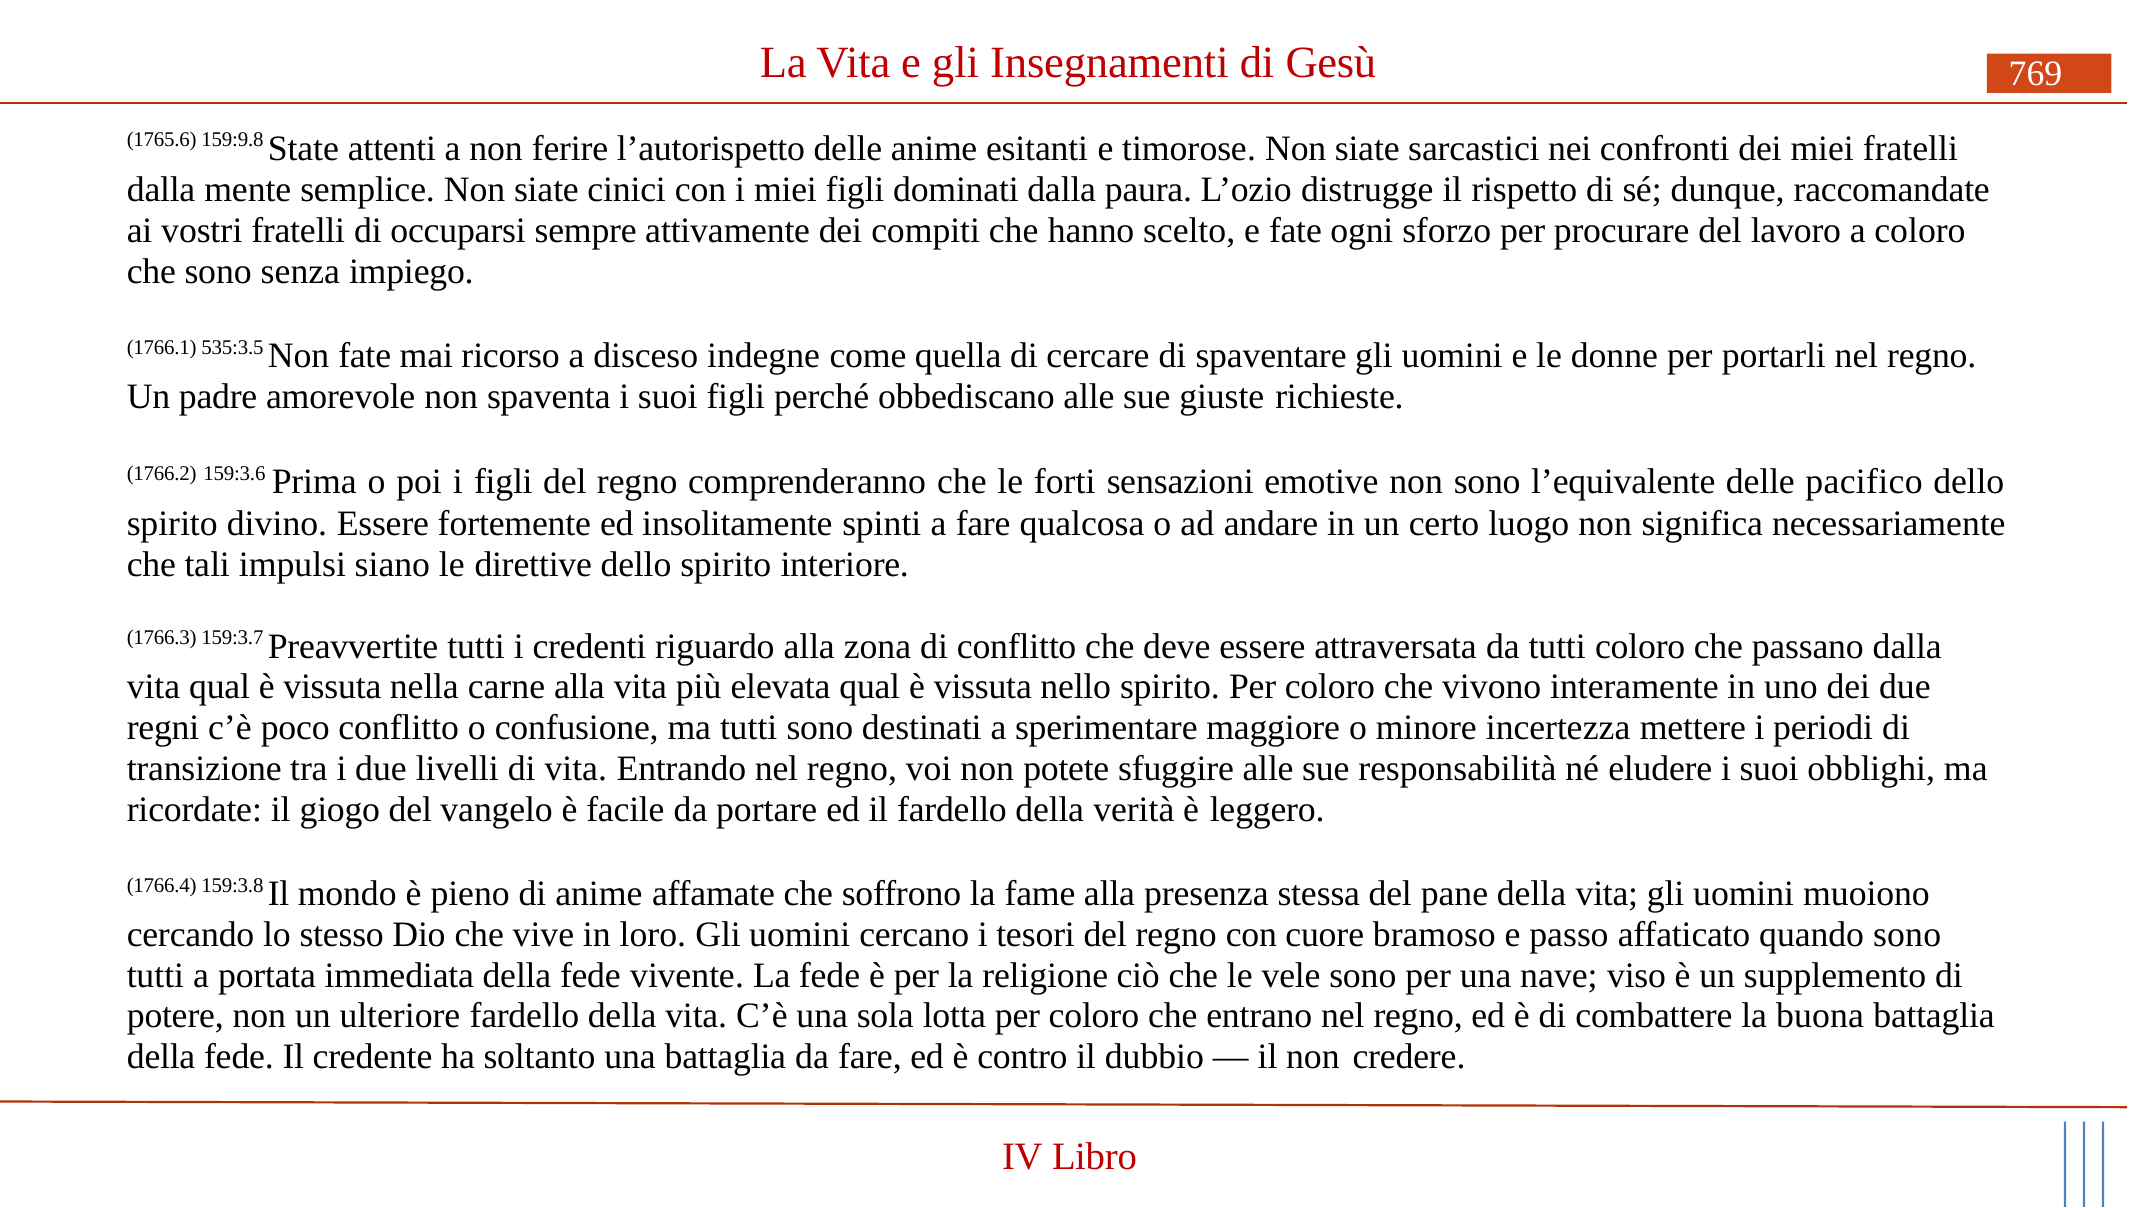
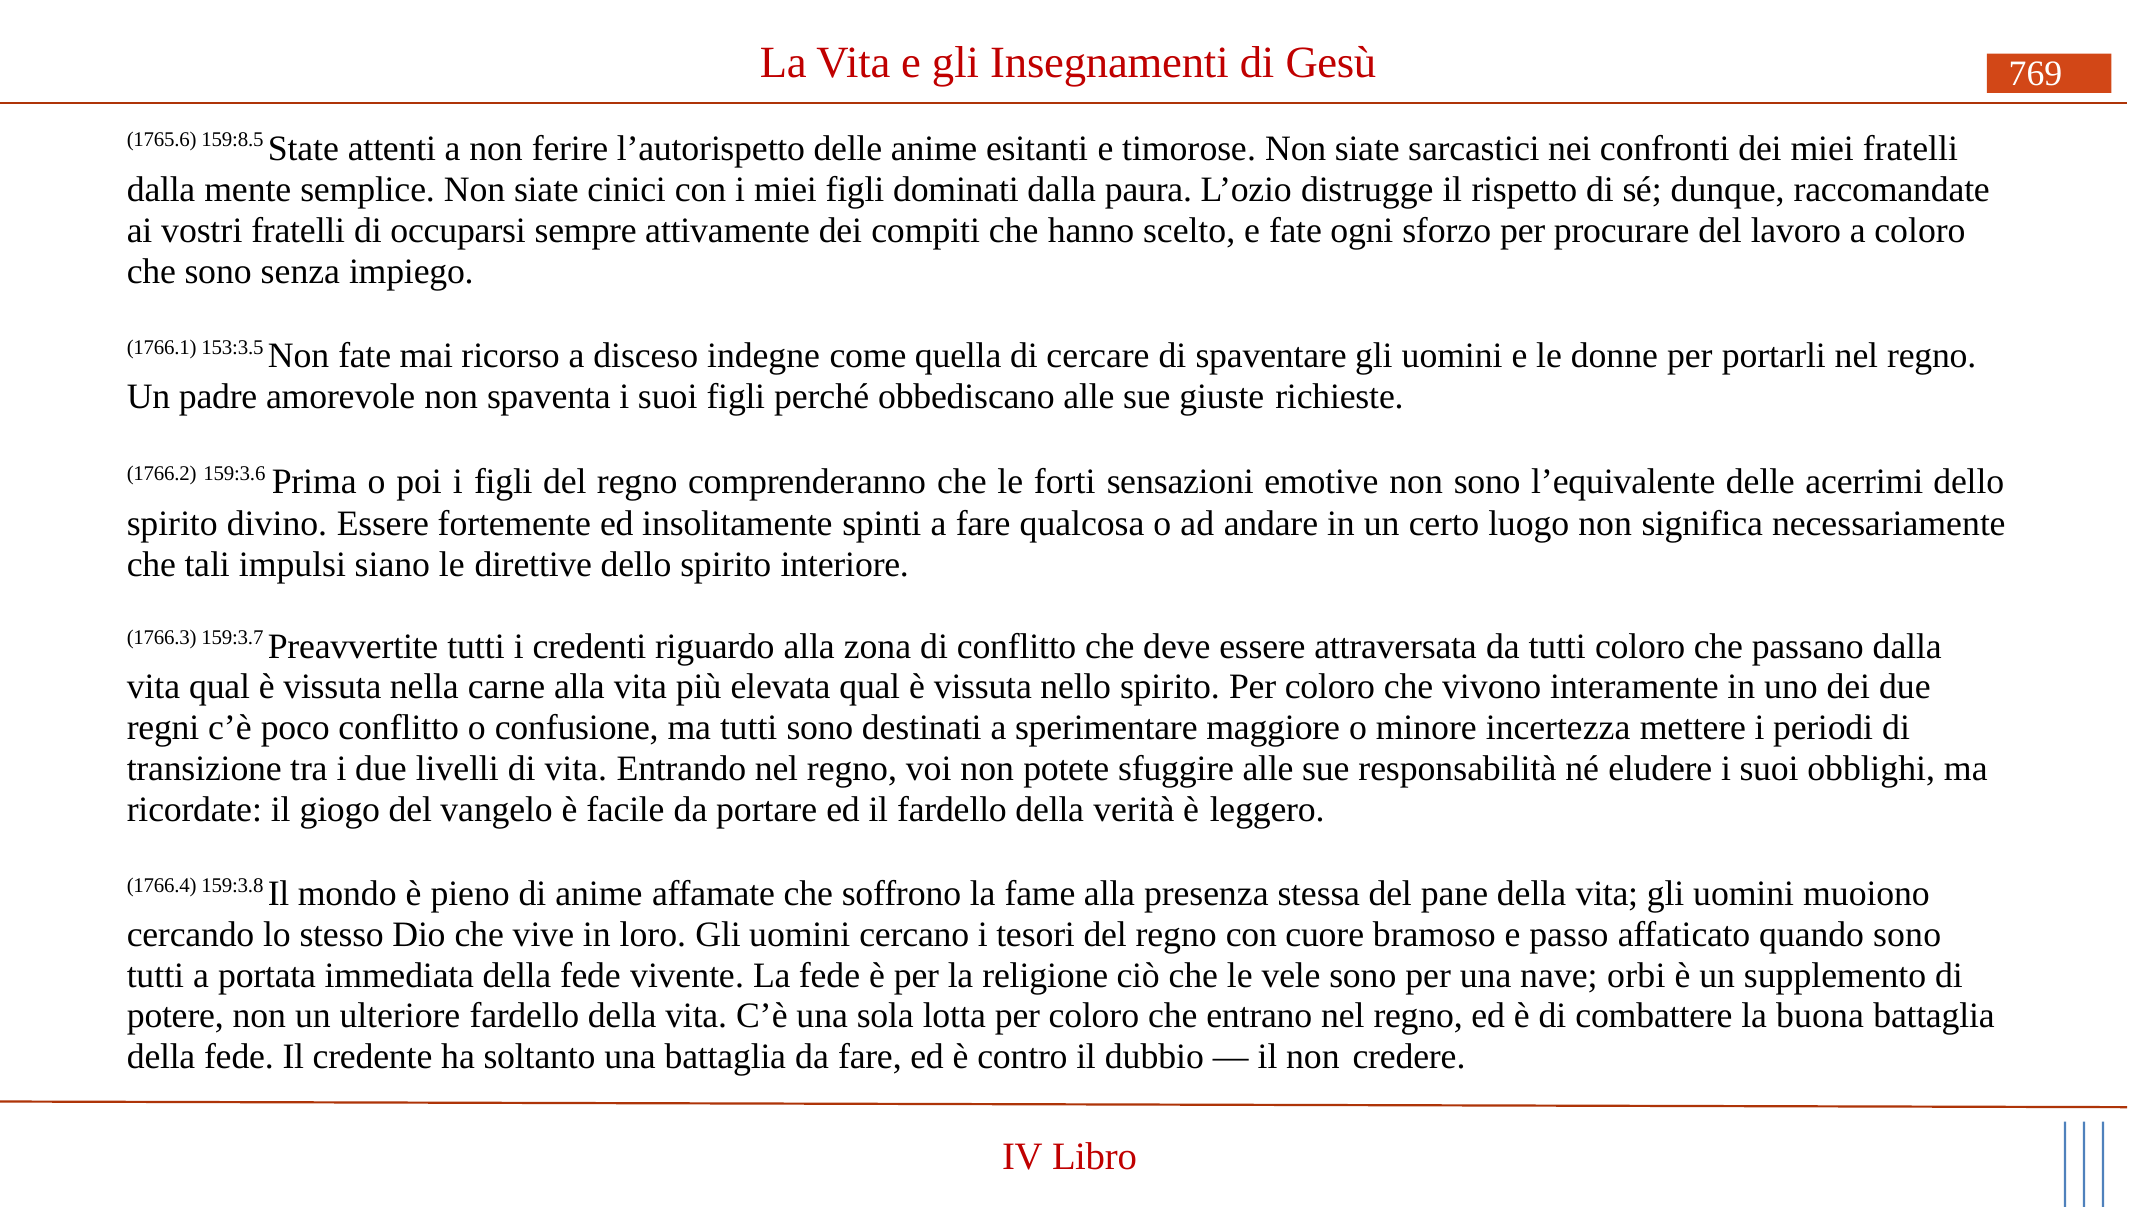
159:9.8: 159:9.8 -> 159:8.5 (233, 140)
535:3.5: 535:3.5 -> 153:3.5 (233, 347)
pacifico: pacifico -> acerrimi (1864, 482)
viso: viso -> orbi (1636, 975)
